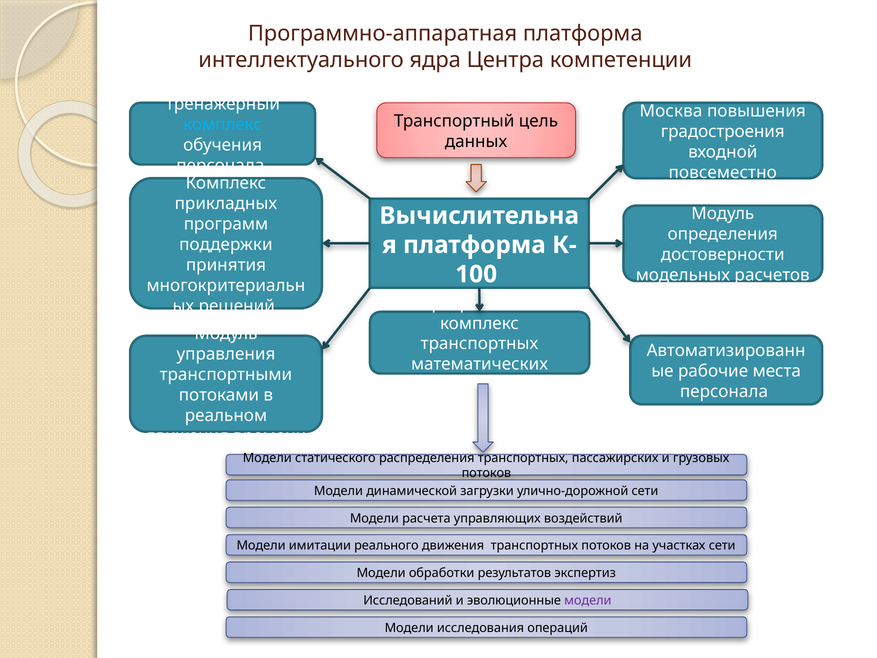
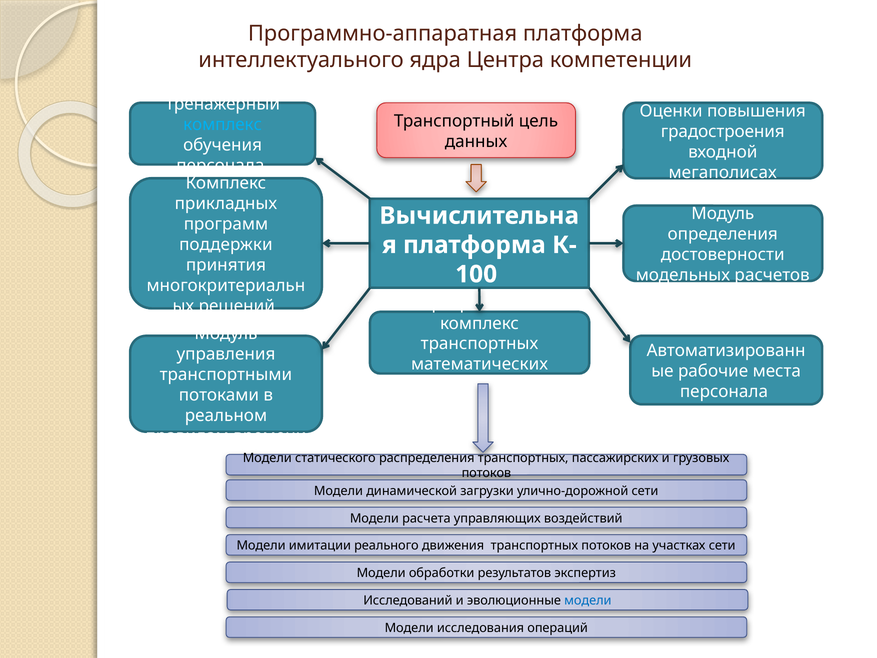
Москва: Москва -> Оценки (671, 111)
повсеместно: повсеместно -> мегаполисах (723, 172)
движения: движения -> правилам (187, 436)
модели colour: purple -> blue (588, 600)
